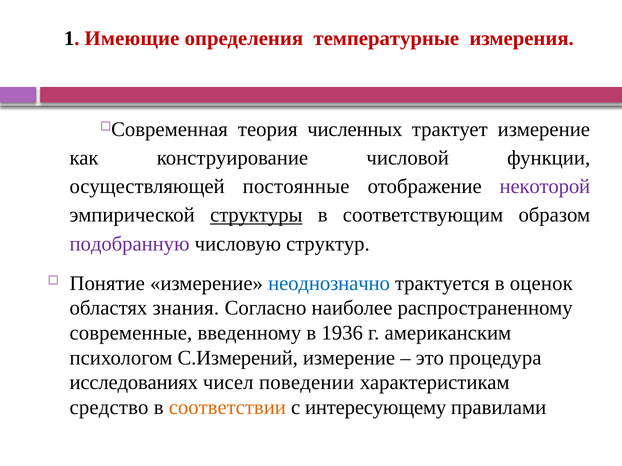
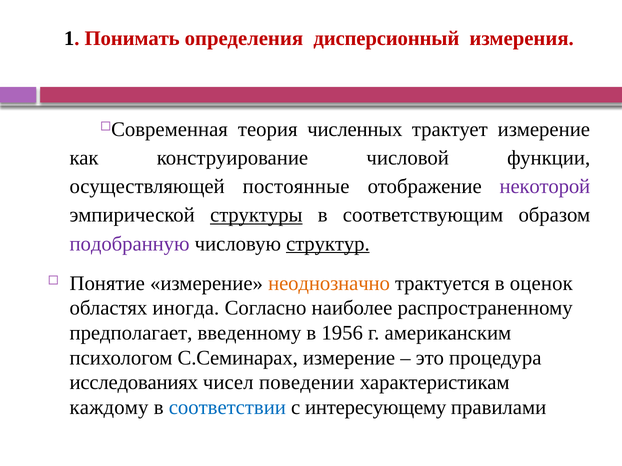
Имеющие: Имеющие -> Понимать (132, 38)
температурные: температурные -> дисперсионный (386, 38)
структур underline: none -> present (328, 244)
неоднозначно colour: blue -> orange (329, 284)
знания: знания -> иногда (186, 308)
современные: современные -> предполагает (131, 333)
1936: 1936 -> 1956 (342, 333)
С.Измерений: С.Измерений -> С.Семинарах (238, 358)
средство: средство -> каждому (109, 408)
соответствии colour: orange -> blue (227, 408)
